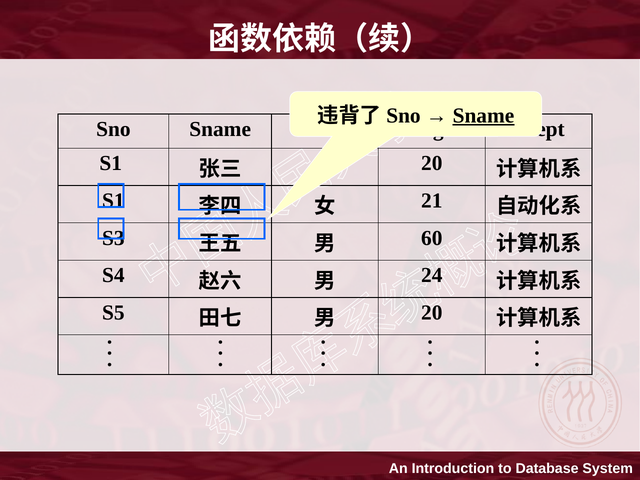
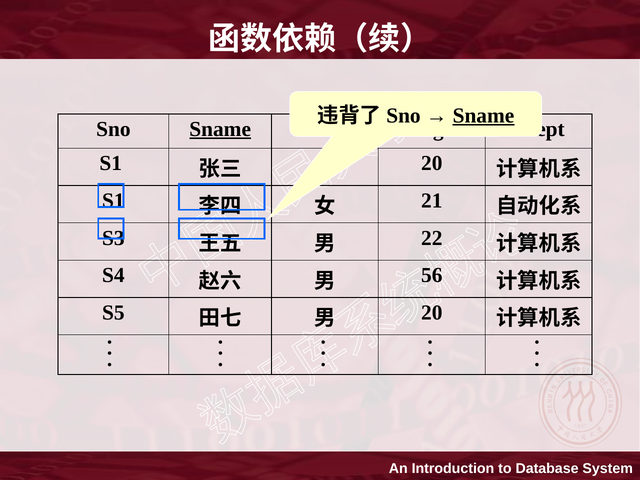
Sname underline: none -> present (220, 129)
60: 60 -> 22 (432, 238)
24: 24 -> 56 (432, 275)
